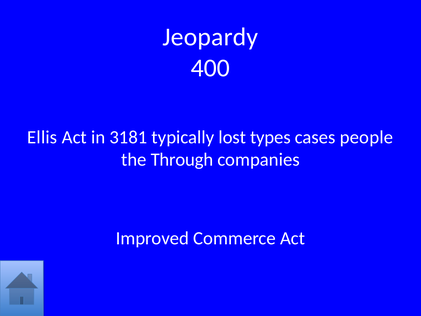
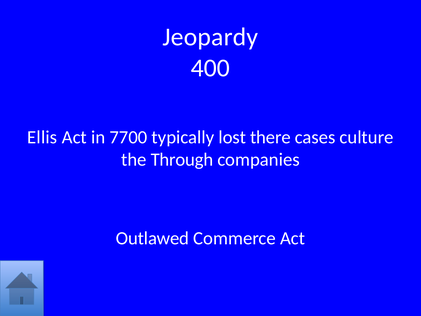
3181: 3181 -> 7700 (128, 137)
types: types -> there (270, 137)
people: people -> culture (367, 137)
Improved: Improved -> Outlawed (152, 238)
